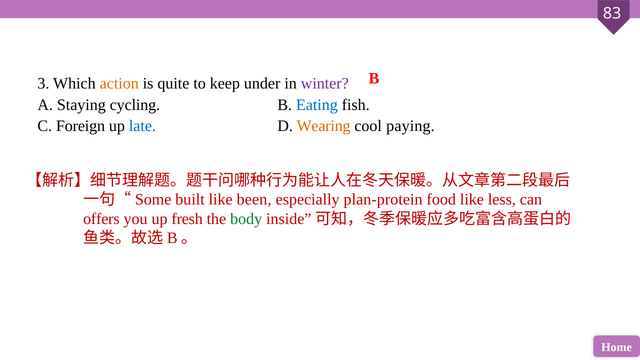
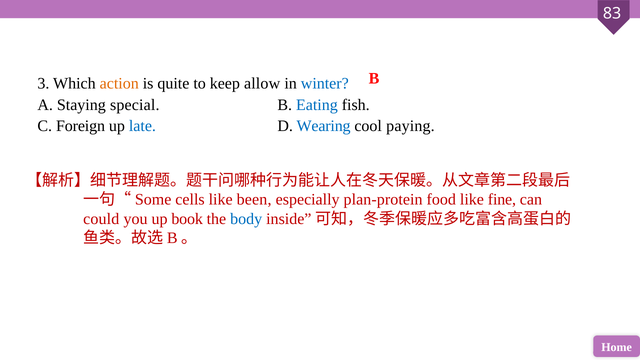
under: under -> allow (262, 84)
winter colour: purple -> blue (325, 84)
cycling: cycling -> special (135, 105)
Wearing colour: orange -> blue (324, 126)
built: built -> cells (190, 200)
less: less -> fine (502, 200)
offers: offers -> could (101, 219)
fresh: fresh -> book (187, 219)
body colour: green -> blue (246, 219)
